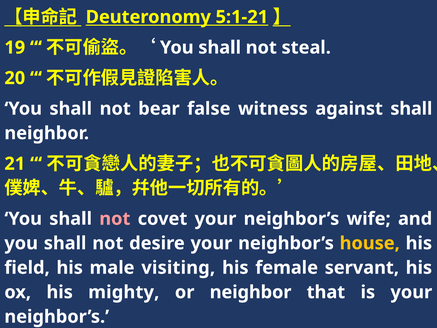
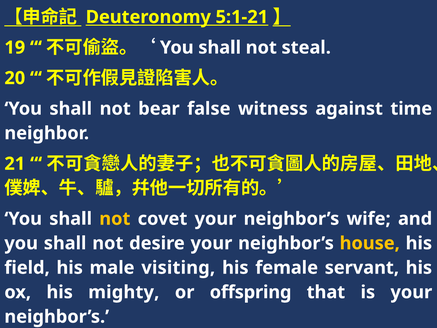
against shall: shall -> time (411, 109)
not colour: pink -> yellow (115, 219)
or neighbor: neighbor -> offspring (251, 292)
